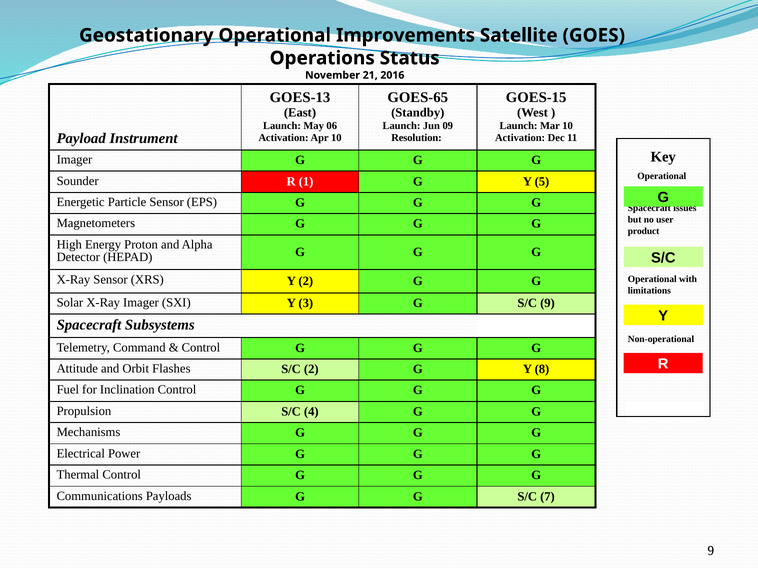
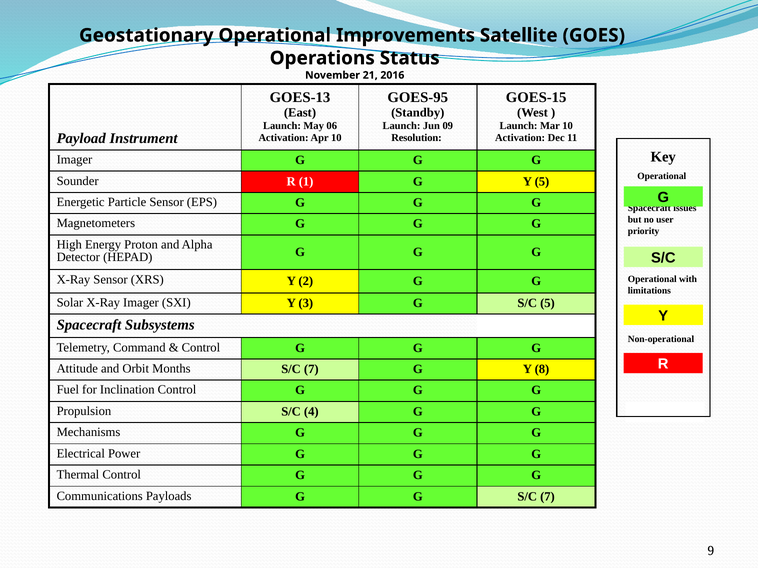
GOES-65: GOES-65 -> GOES-95 (418, 97)
product: product -> priority (644, 231)
S/C 9: 9 -> 5 (547, 303)
Flashes: Flashes -> Months (171, 369)
2: 2 -> 7 (311, 369)
